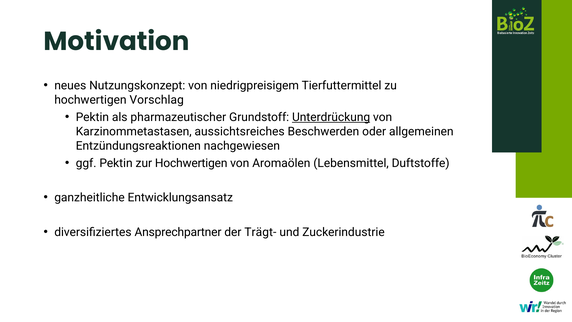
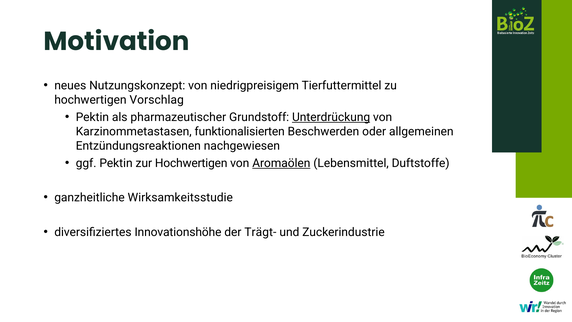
aussichtsreiches: aussichtsreiches -> funktionalisierten (240, 131)
Aromaölen underline: none -> present (281, 163)
Entwicklungsansatz: Entwicklungsansatz -> Wirksamkeitsstudie (180, 198)
Ansprechpartner: Ansprechpartner -> Innovationshöhe (178, 232)
